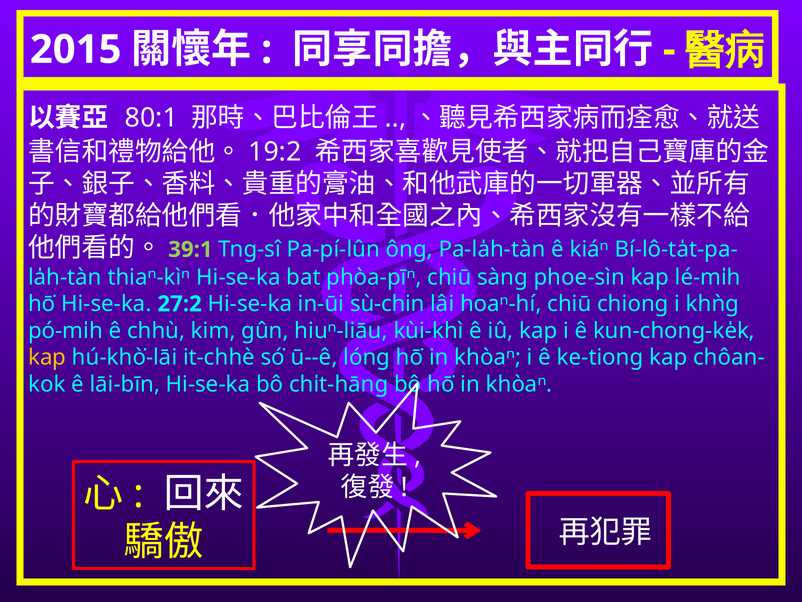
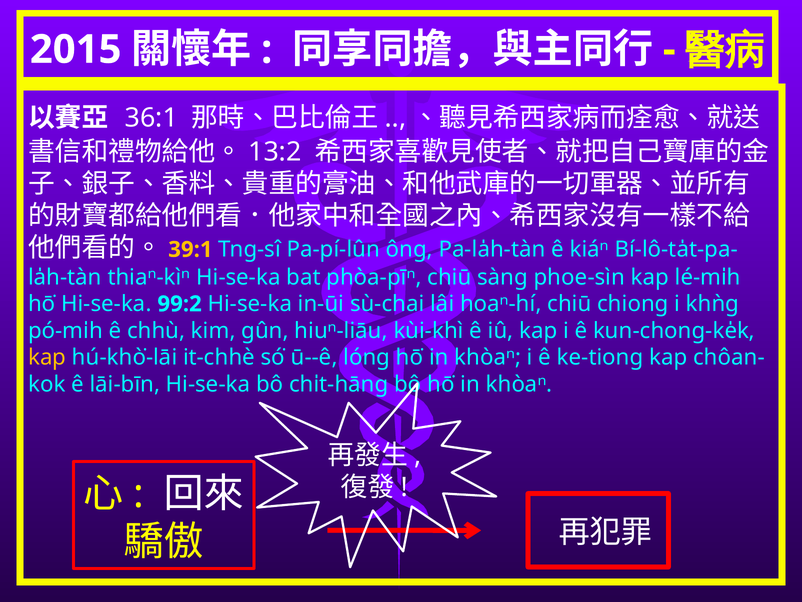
80:1: 80:1 -> 36:1 (151, 118)
19:2: 19:2 -> 13:2 (275, 152)
39:1 colour: light green -> yellow (190, 249)
27:2: 27:2 -> 99:2 (180, 304)
sù-chin: sù-chin -> sù-chai (387, 304)
